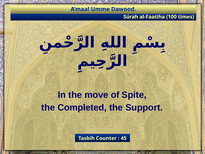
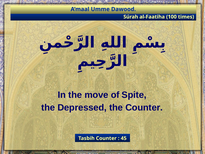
Completed: Completed -> Depressed (82, 107)
the Support: Support -> Counter (144, 107)
